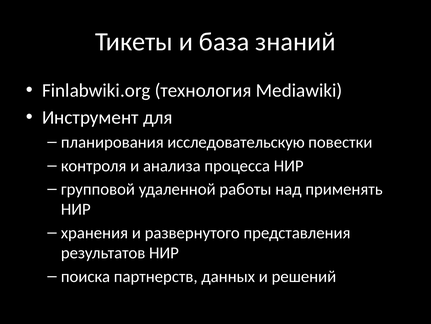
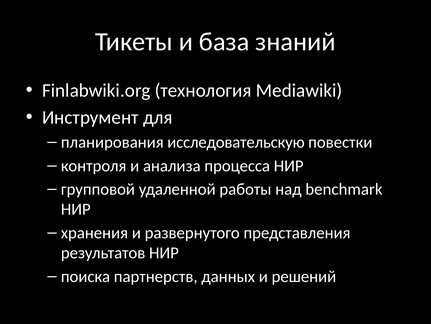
применять: применять -> benchmark (344, 189)
